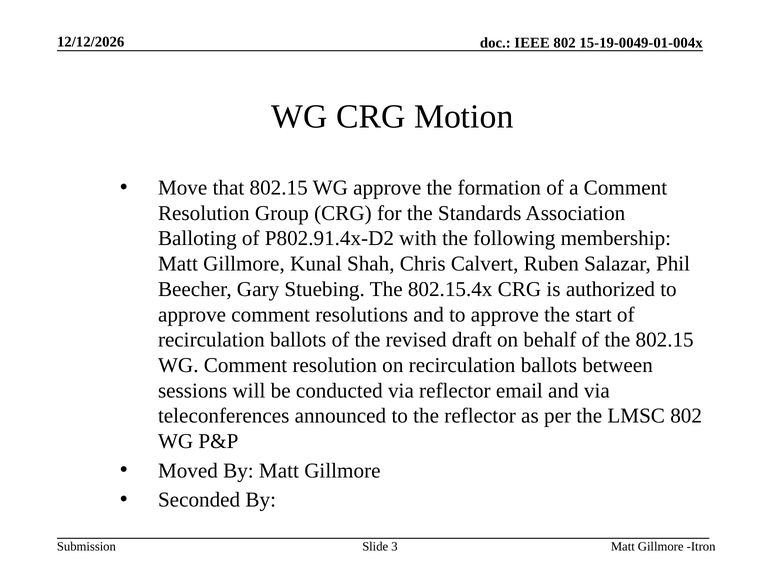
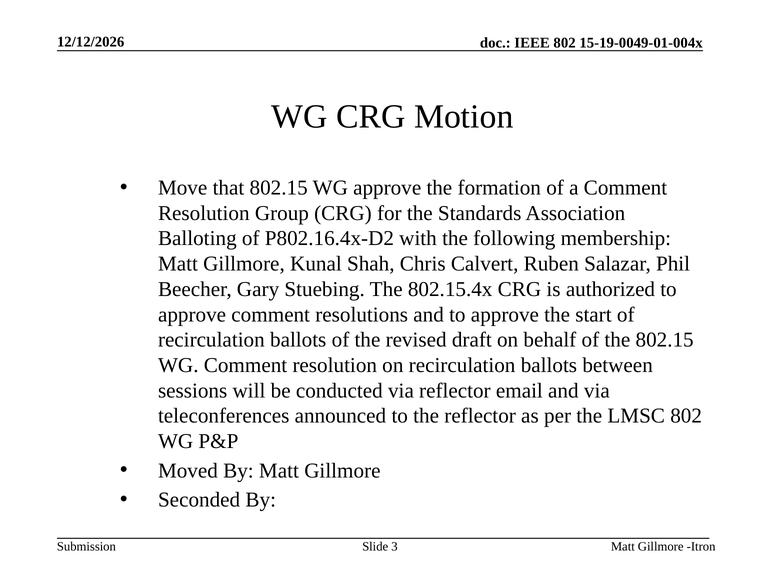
P802.91.4x-D2: P802.91.4x-D2 -> P802.16.4x-D2 (329, 239)
